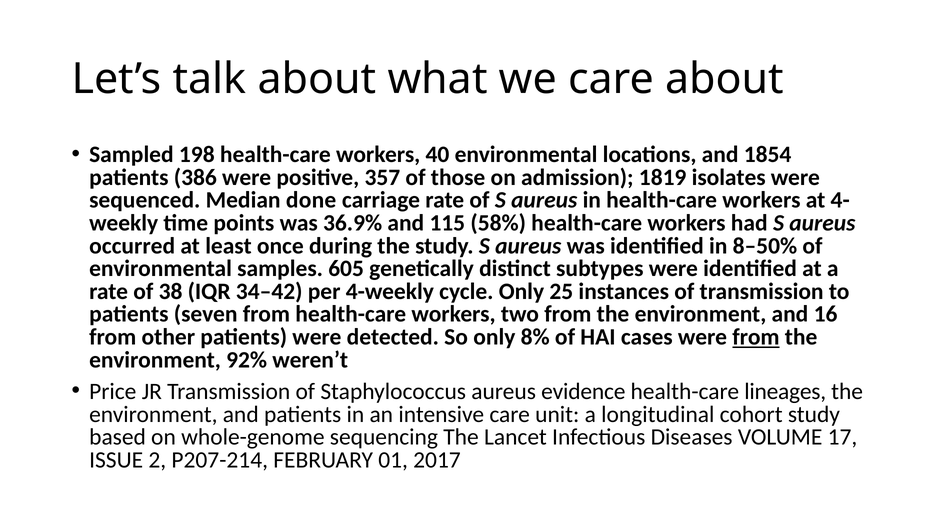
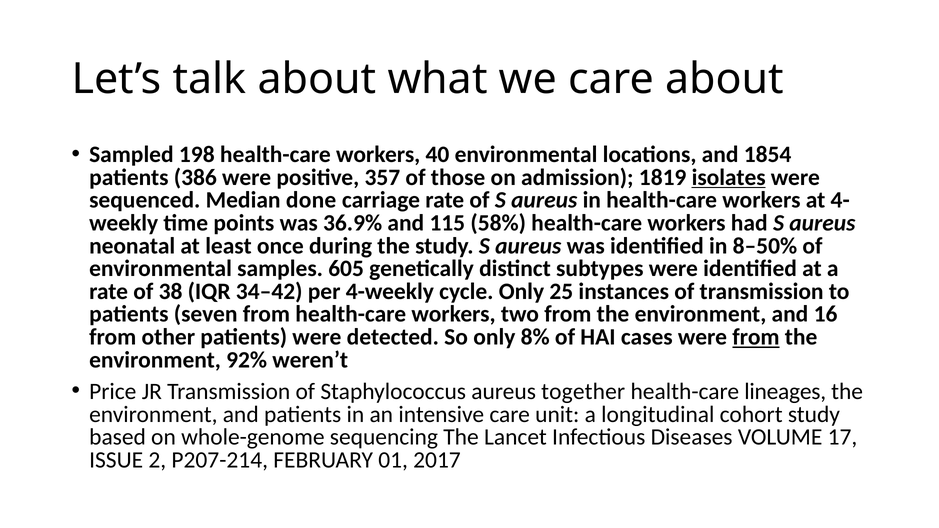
isolates underline: none -> present (729, 177)
occurred: occurred -> neonatal (132, 246)
evidence: evidence -> together (583, 392)
